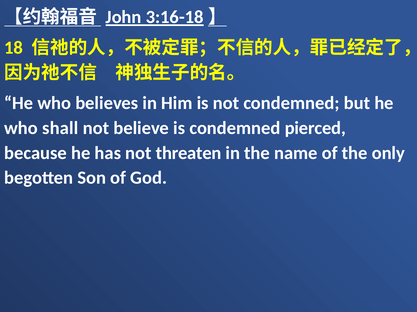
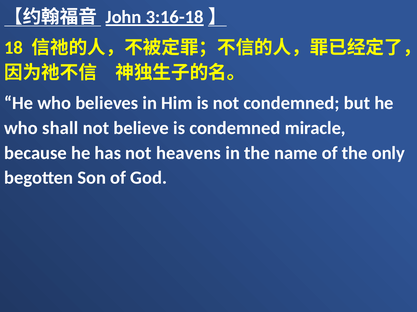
pierced: pierced -> miracle (315, 128)
threaten: threaten -> heavens (188, 153)
